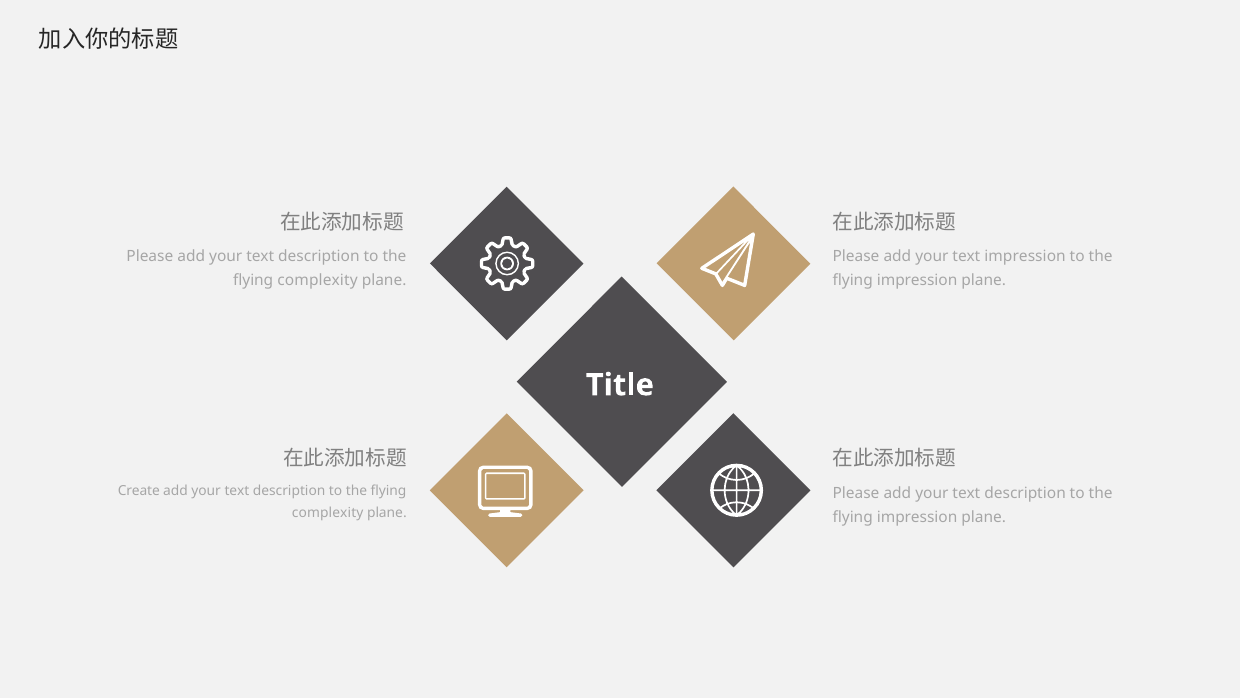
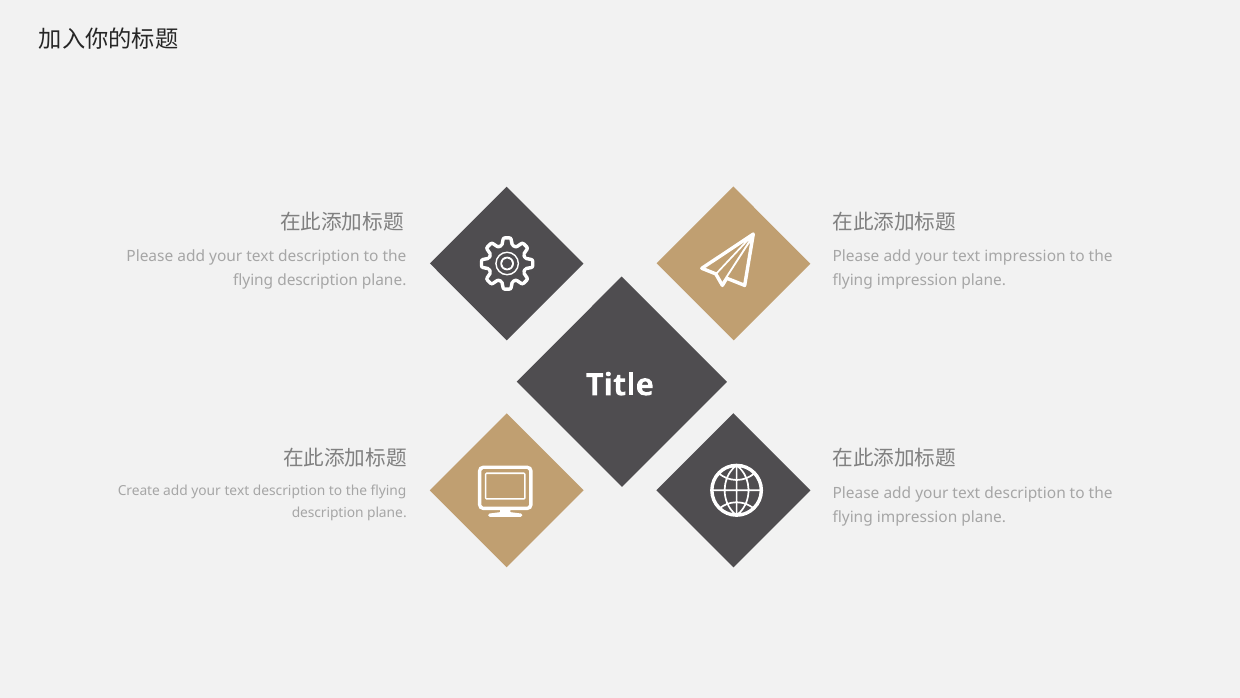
complexity: complexity -> description (318, 281)
complexity: complexity -> description (328, 512)
